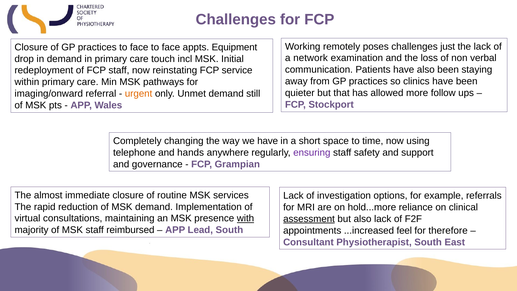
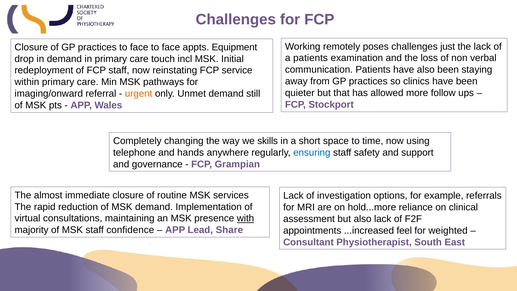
a network: network -> patients (311, 58)
we have: have -> skills (268, 141)
ensuring colour: purple -> blue (312, 152)
assessment underline: present -> none (309, 219)
reimbursed: reimbursed -> confidence (130, 230)
Lead South: South -> Share (229, 230)
therefore: therefore -> weighted (448, 230)
